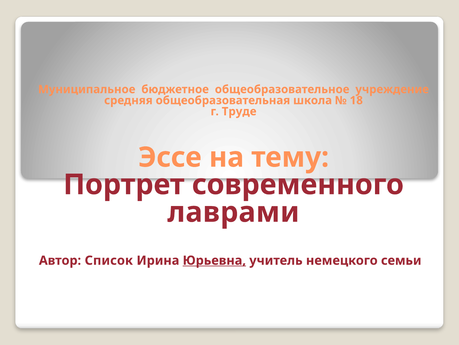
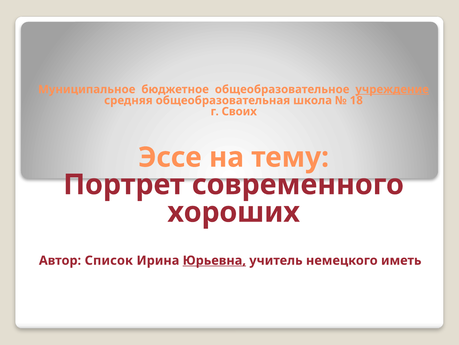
учреждение underline: none -> present (392, 89)
Труде: Труде -> Своих (239, 111)
лаврами: лаврами -> хороших (234, 212)
семьи: семьи -> иметь (401, 260)
